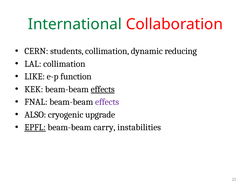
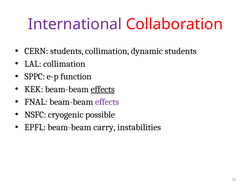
International colour: green -> purple (75, 24)
dynamic reducing: reducing -> students (181, 51)
LIKE: LIKE -> SPPC (35, 77)
ALSO: ALSO -> NSFC (35, 115)
upgrade: upgrade -> possible (100, 115)
EPFL underline: present -> none (35, 128)
